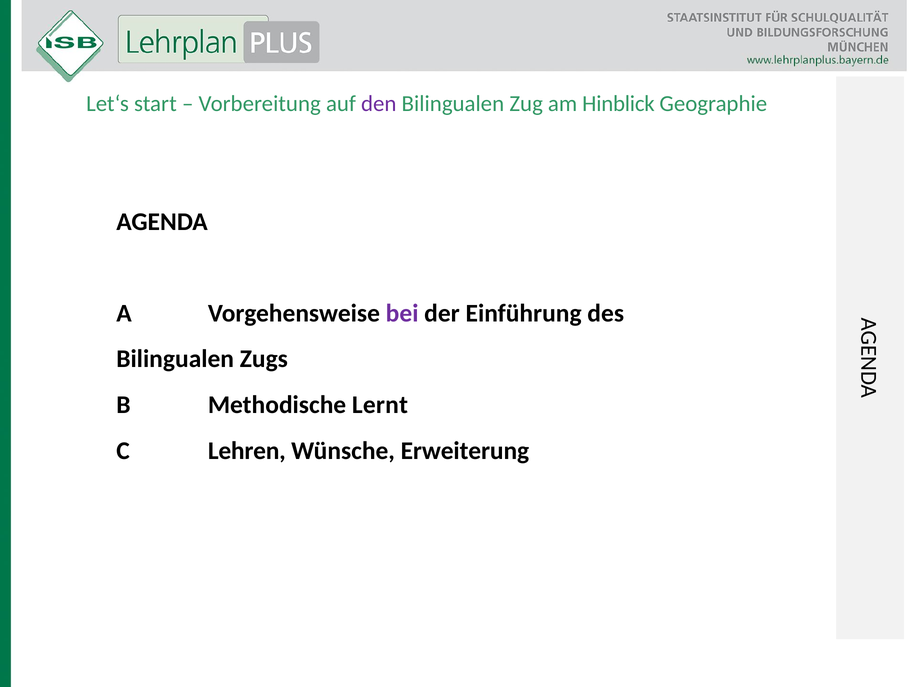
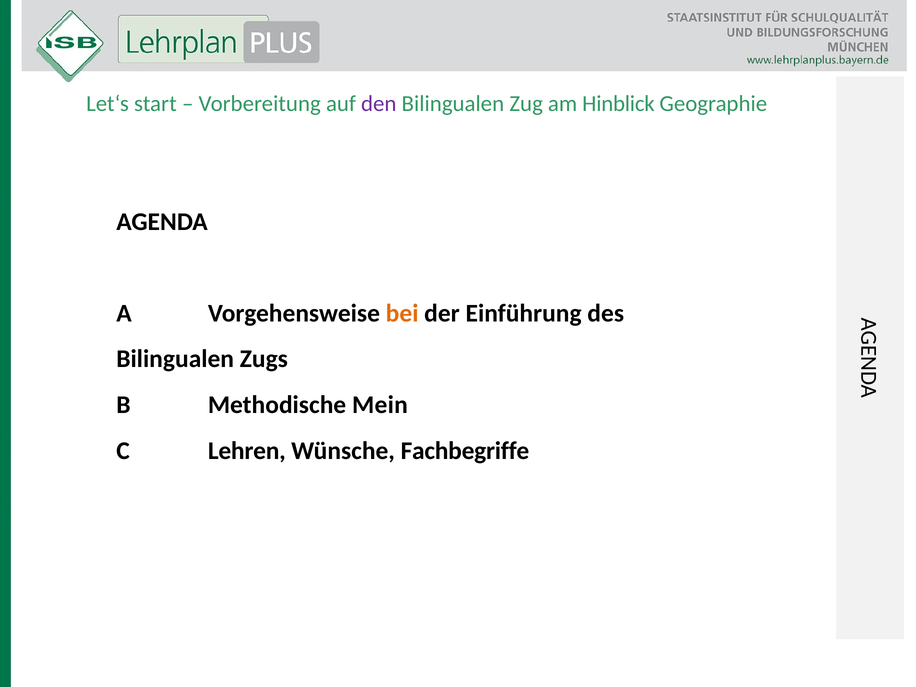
bei colour: purple -> orange (402, 313)
Lernt: Lernt -> Mein (380, 405)
Erweiterung: Erweiterung -> Fachbegriffe (465, 451)
